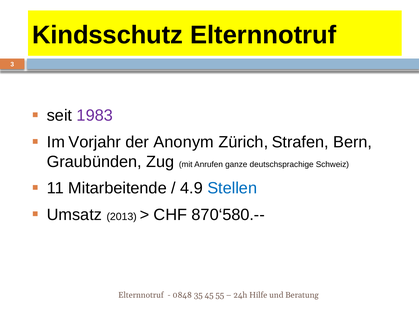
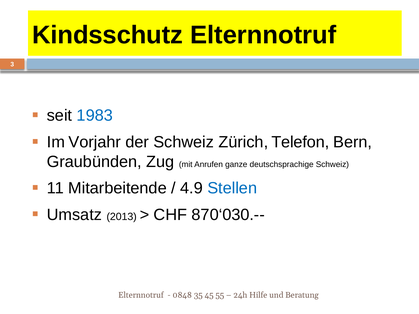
1983 colour: purple -> blue (95, 116)
der Anonym: Anonym -> Schweiz (184, 142)
Strafen: Strafen -> Telefon (300, 142)
870‘580.--: 870‘580.-- -> 870‘030.-- (228, 215)
